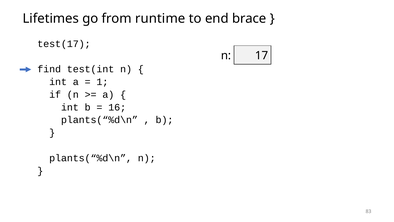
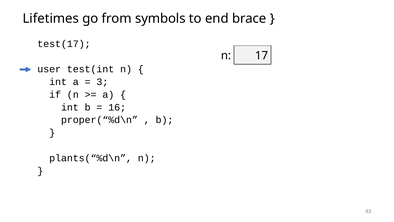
runtime: runtime -> symbols (160, 18)
find: find -> user (49, 69)
1: 1 -> 3 (102, 82)
plants(“%d\n: plants(“%d\n -> proper(“%d\n (99, 120)
